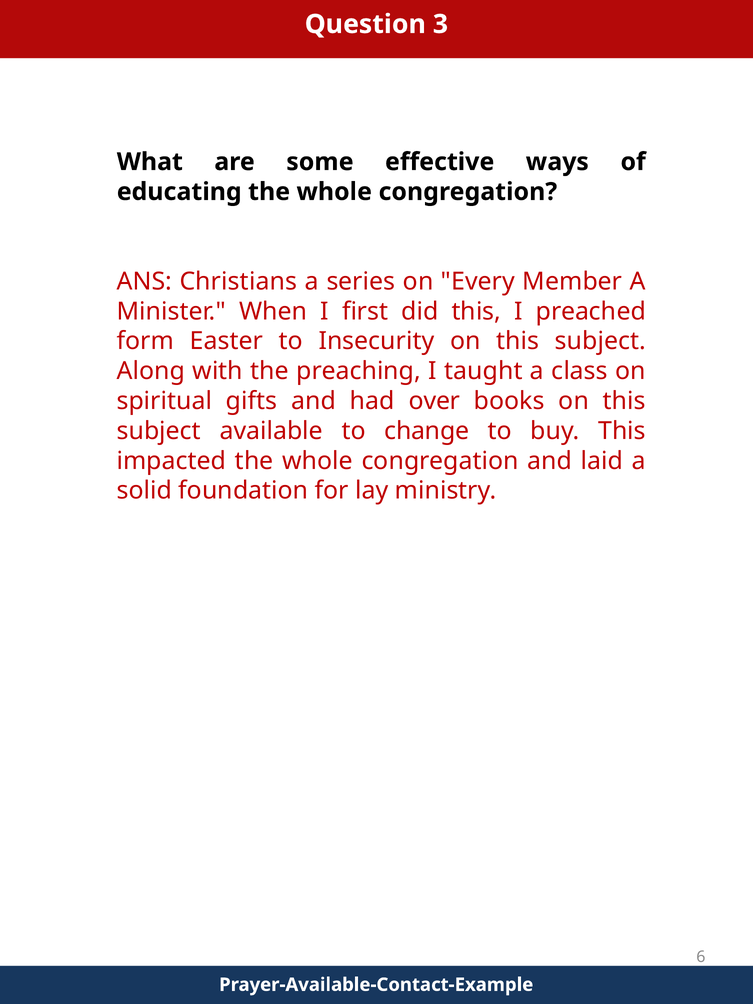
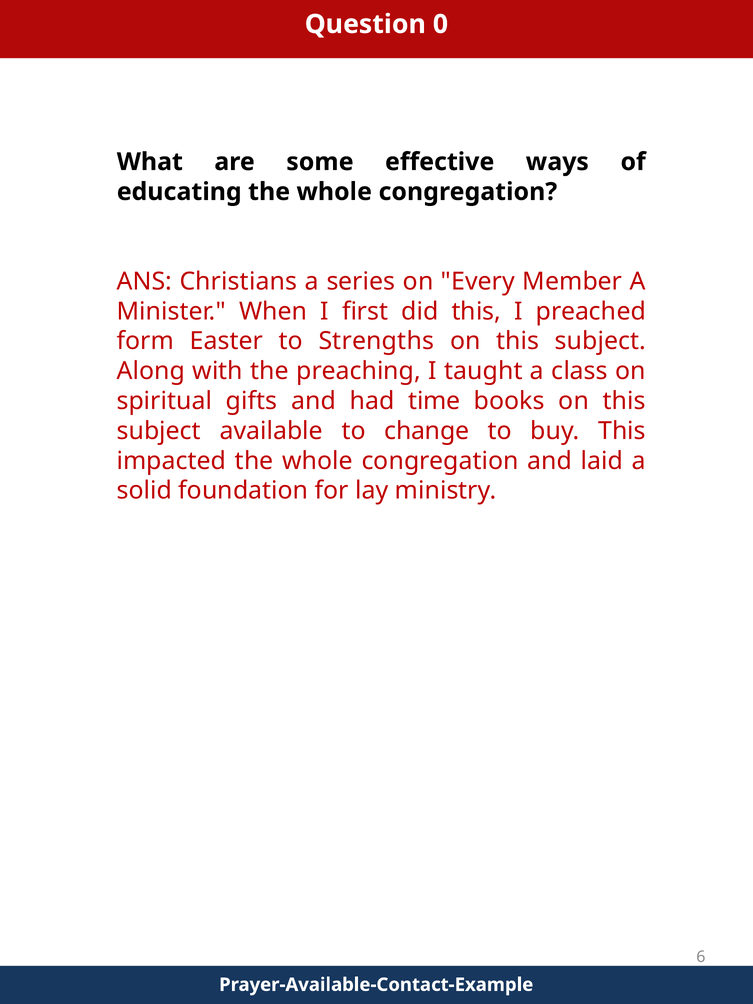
3: 3 -> 0 (440, 24)
Insecurity: Insecurity -> Strengths (376, 341)
over: over -> time (434, 401)
